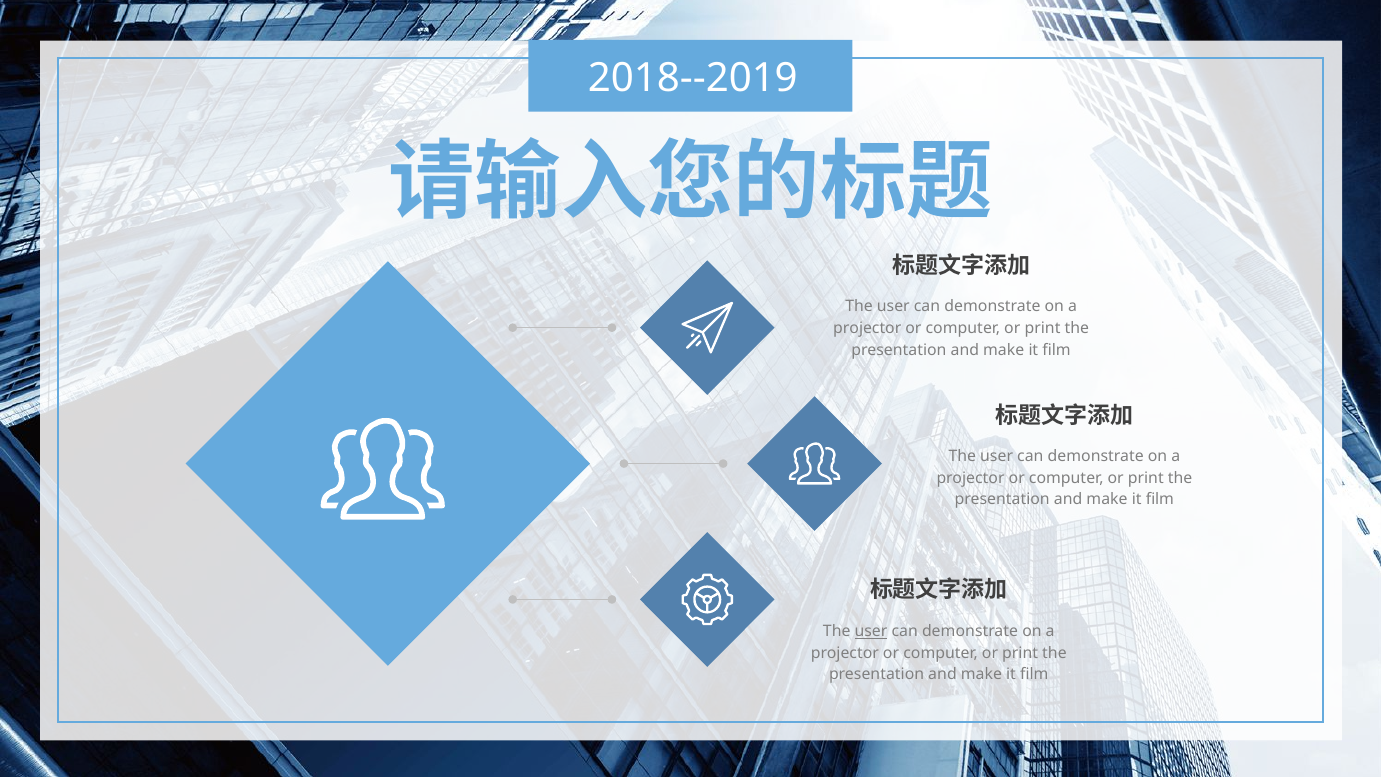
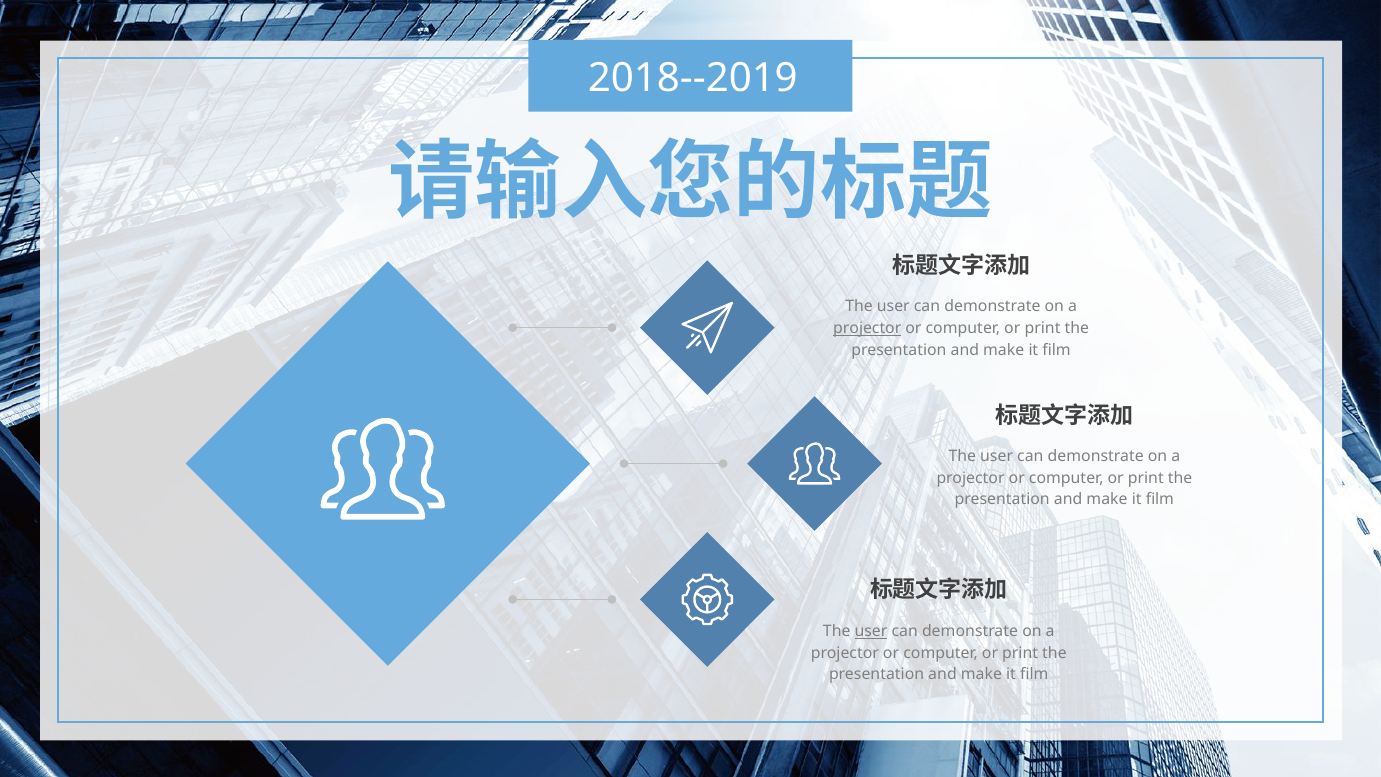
projector underline: none -> present (867, 328)
